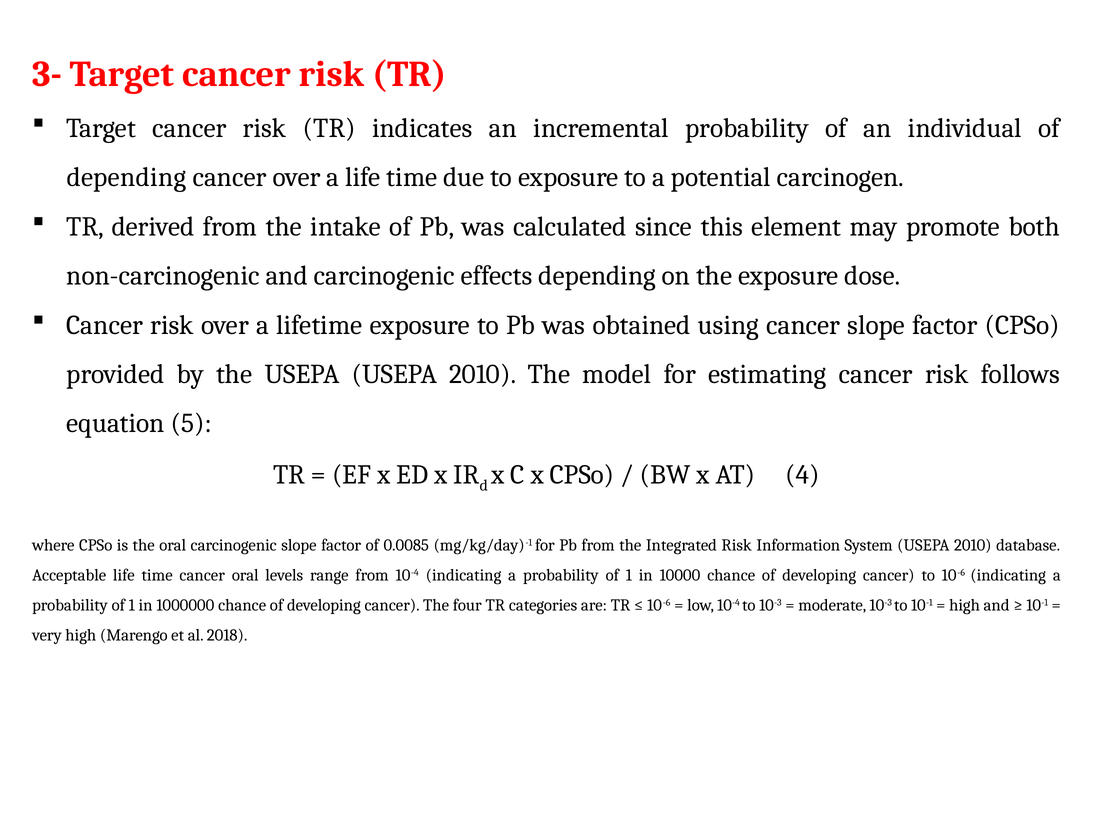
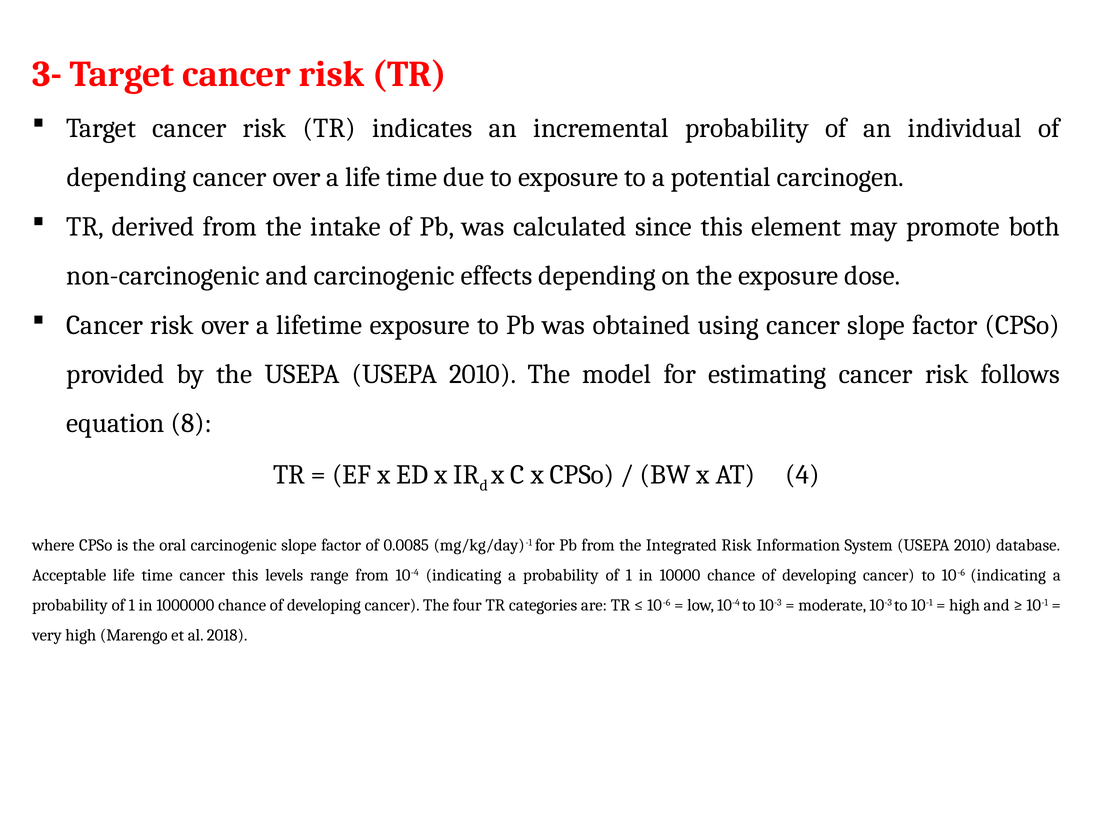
5: 5 -> 8 (191, 423)
cancer oral: oral -> this (245, 575)
